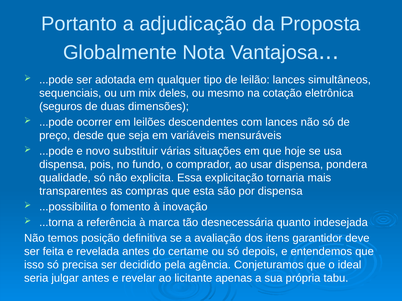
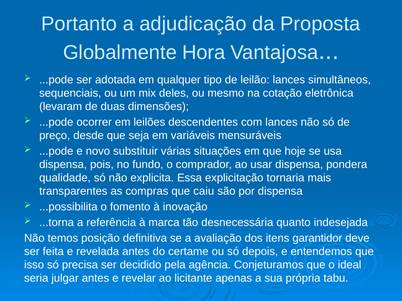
Nota: Nota -> Hora (204, 53)
seguros: seguros -> levaram (61, 107)
esta: esta -> caiu (204, 192)
